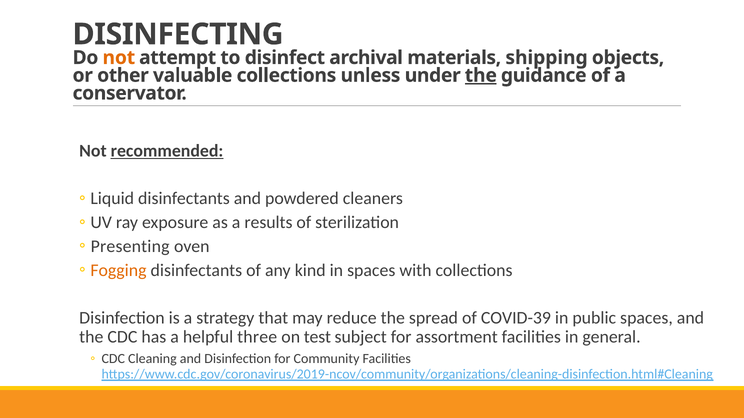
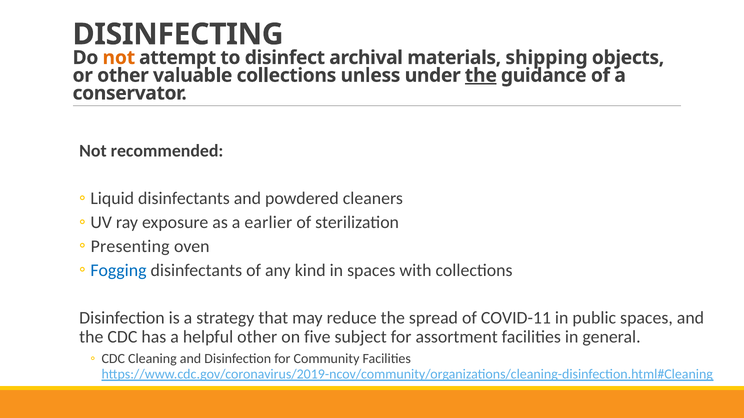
recommended underline: present -> none (167, 151)
results: results -> earlier (268, 223)
Fogging colour: orange -> blue (118, 270)
COVID-39: COVID-39 -> COVID-11 (516, 318)
helpful three: three -> other (257, 337)
test: test -> five (317, 337)
